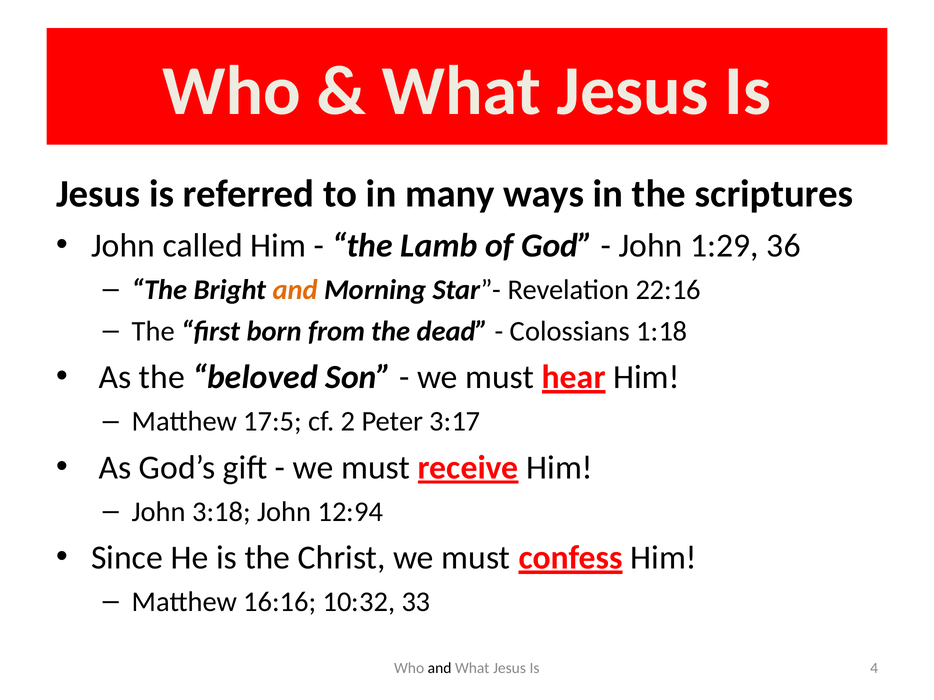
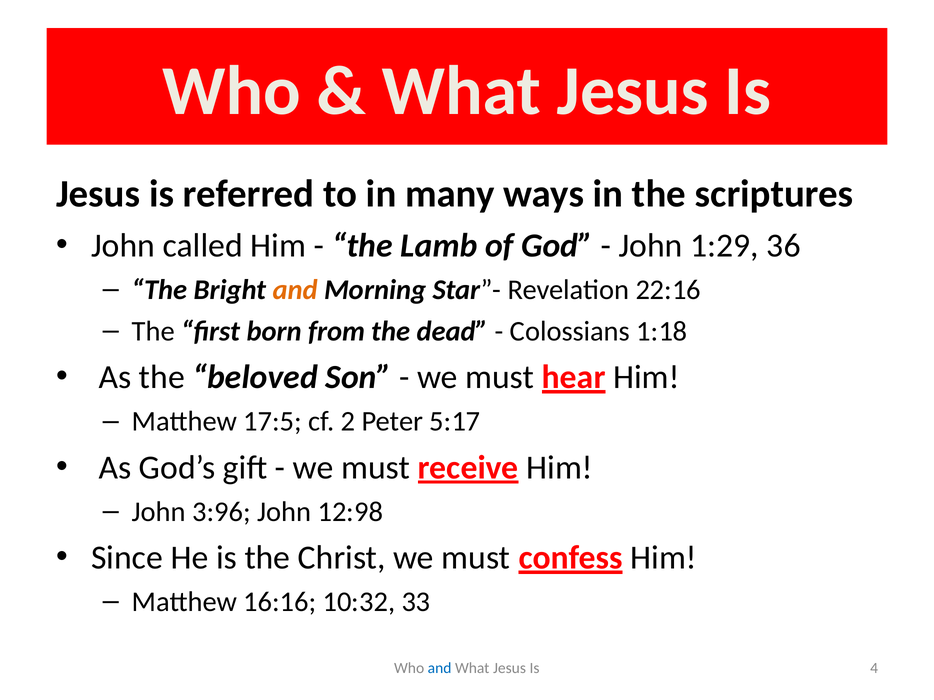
3:17: 3:17 -> 5:17 (455, 422)
3:18: 3:18 -> 3:96 (222, 512)
12:94: 12:94 -> 12:98 (350, 512)
and colour: black -> blue (440, 669)
